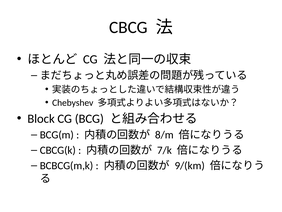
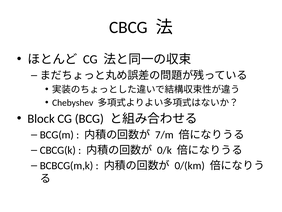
8/m: 8/m -> 7/m (164, 135)
7/k: 7/k -> 0/k (165, 150)
9/(km: 9/(km -> 0/(km (190, 165)
